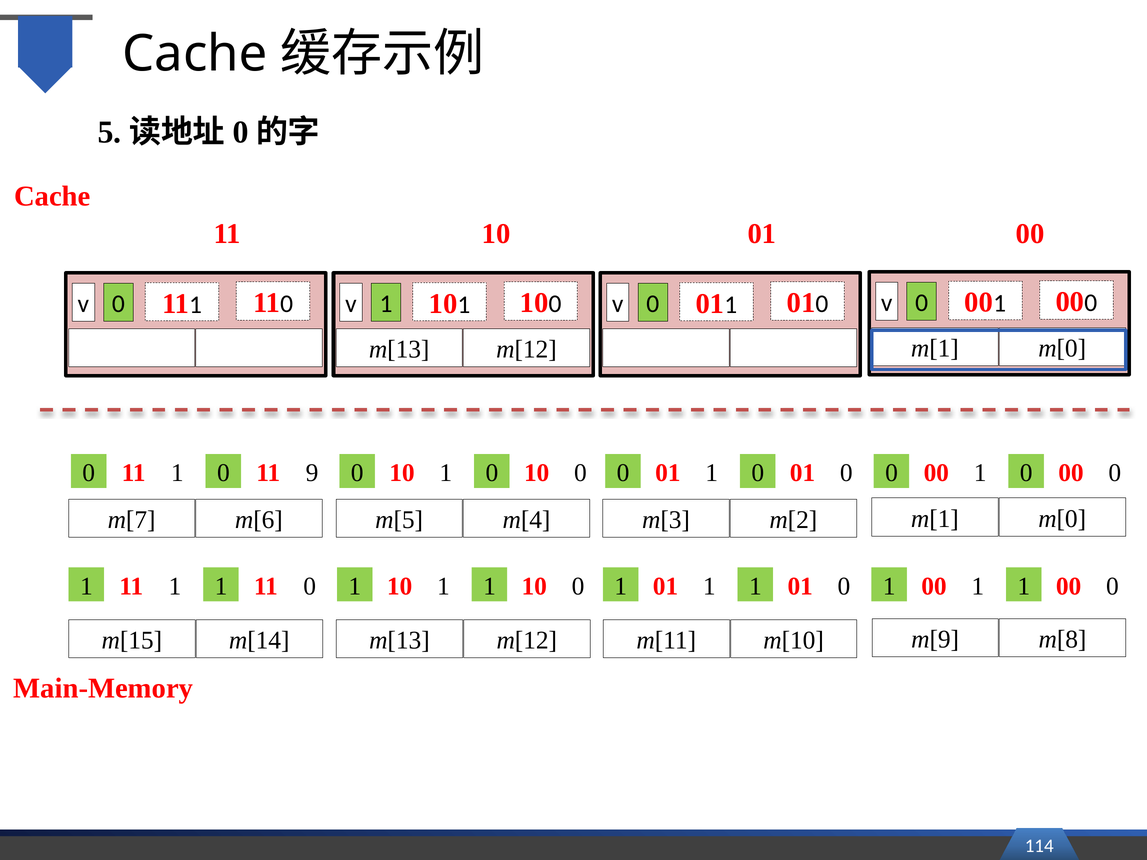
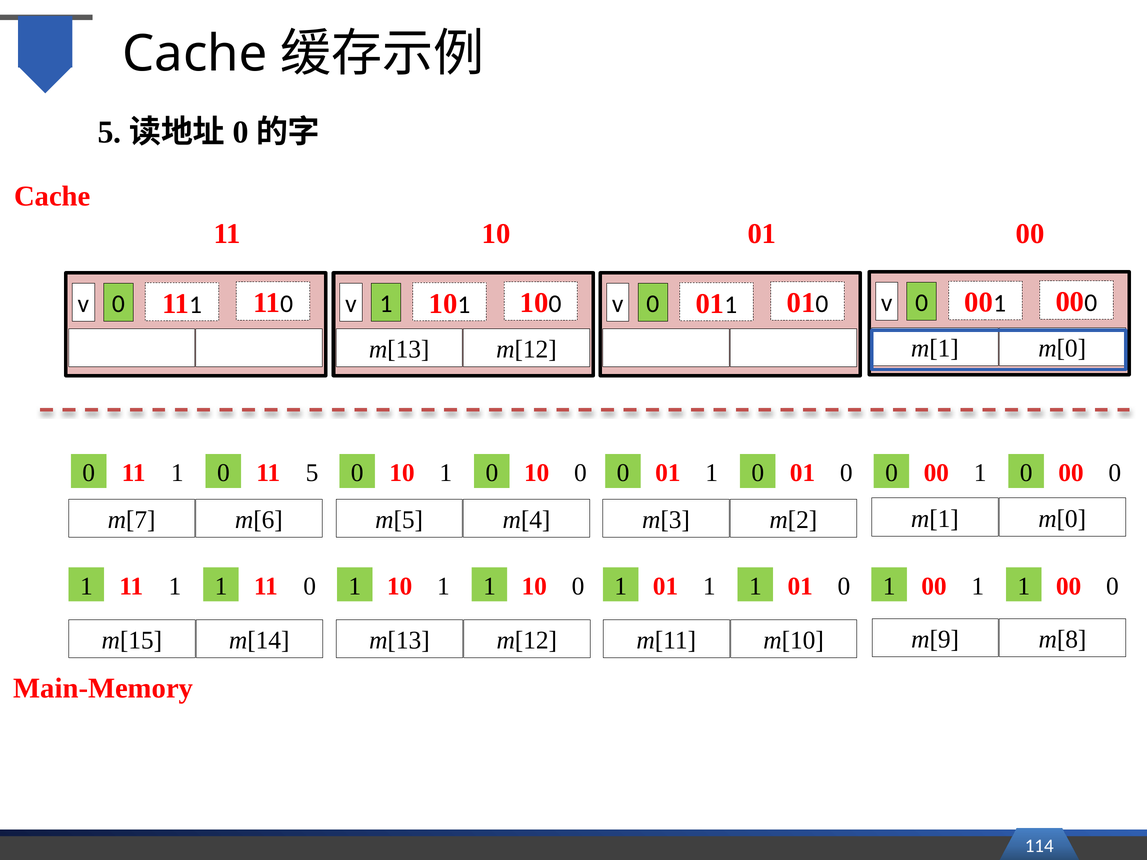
9: 9 -> 5 (312, 473)
